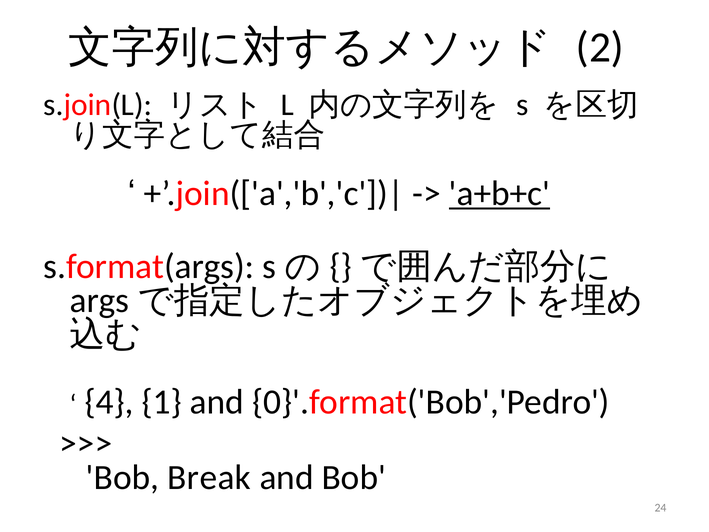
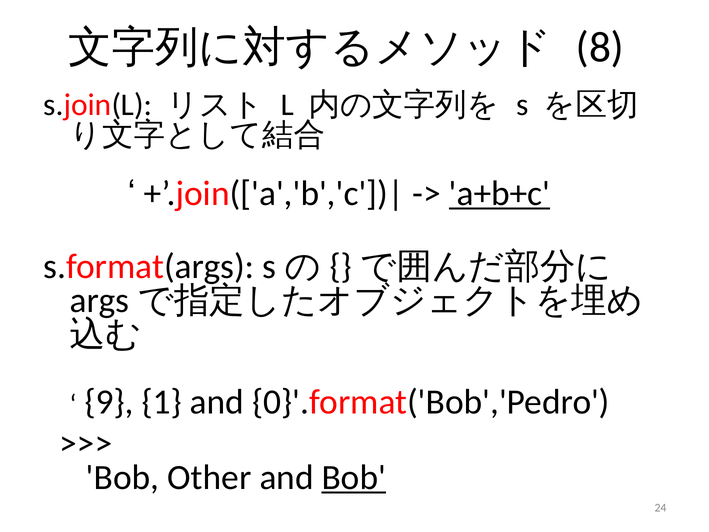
2: 2 -> 8 (600, 47)
4: 4 -> 9 (109, 402)
Break: Break -> Other (209, 477)
Bob underline: none -> present (354, 477)
